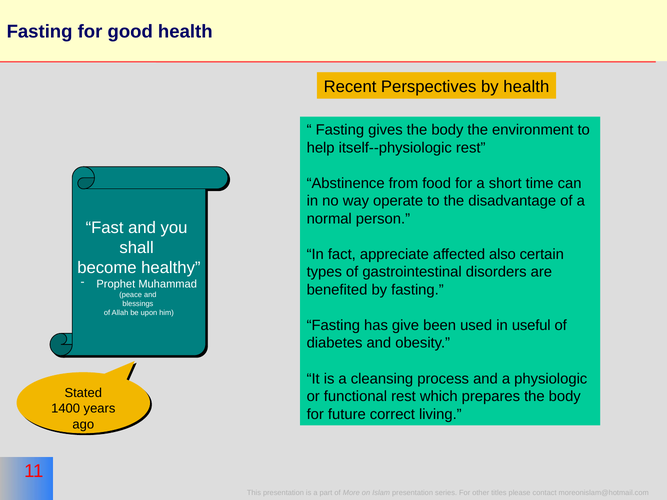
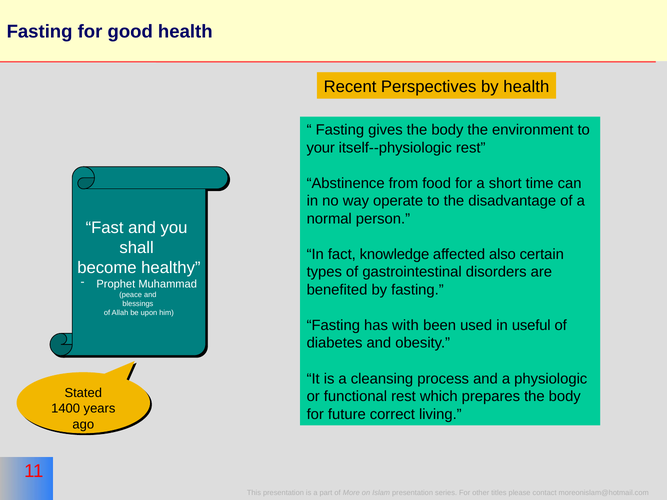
help: help -> your (321, 148)
appreciate: appreciate -> knowledge (394, 254)
give: give -> with (405, 325)
